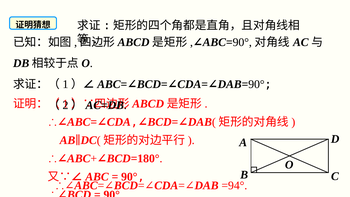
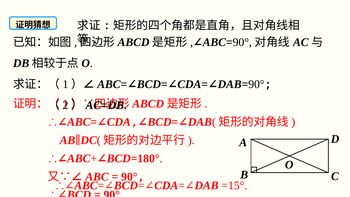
=94°: =94° -> =15° (234, 185)
